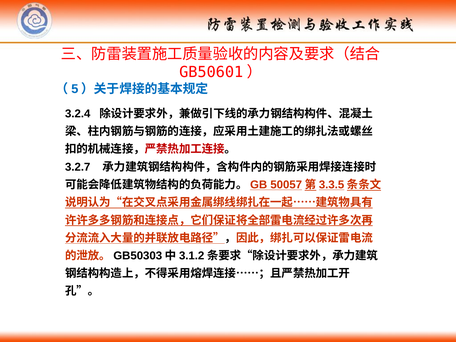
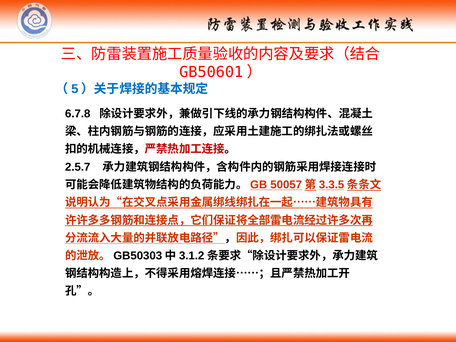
3.2.4: 3.2.4 -> 6.7.8 (78, 114)
3.2.7: 3.2.7 -> 2.5.7 (78, 167)
